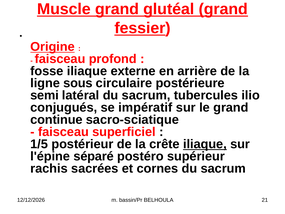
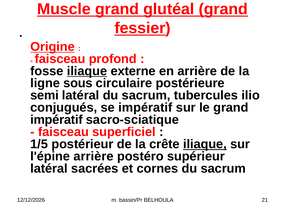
iliaque underline: none -> present (87, 71)
continue: continue -> impératif (56, 120)
l'épine séparé: séparé -> arrière (93, 156)
rachis: rachis -> latéral (49, 168)
